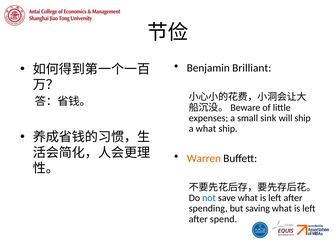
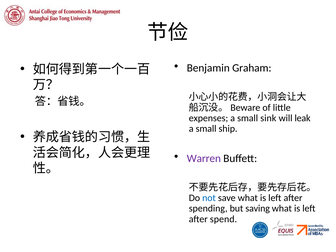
Brilliant: Brilliant -> Graham (252, 68)
will ship: ship -> leak (303, 118)
what: what -> small (206, 129)
Warren colour: orange -> purple (204, 158)
